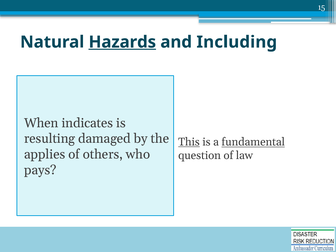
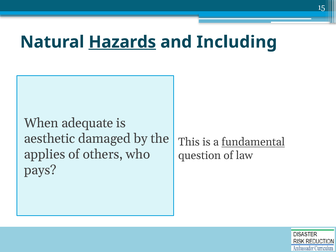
indicates: indicates -> adequate (87, 123)
resulting: resulting -> aesthetic (50, 139)
This underline: present -> none (189, 142)
